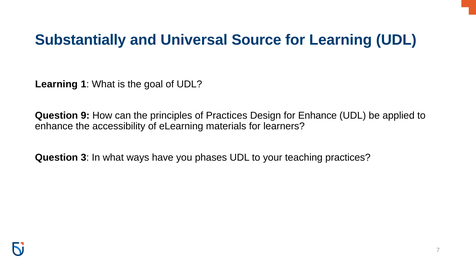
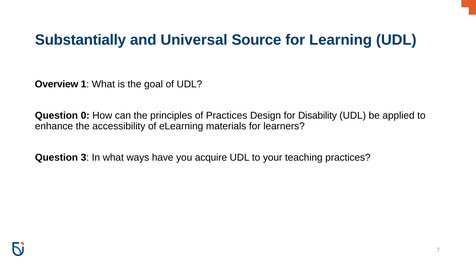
Learning: Learning -> Overview (57, 84)
9: 9 -> 0 (85, 115)
for Enhance: Enhance -> Disability (317, 115)
phases: phases -> acquire (211, 158)
